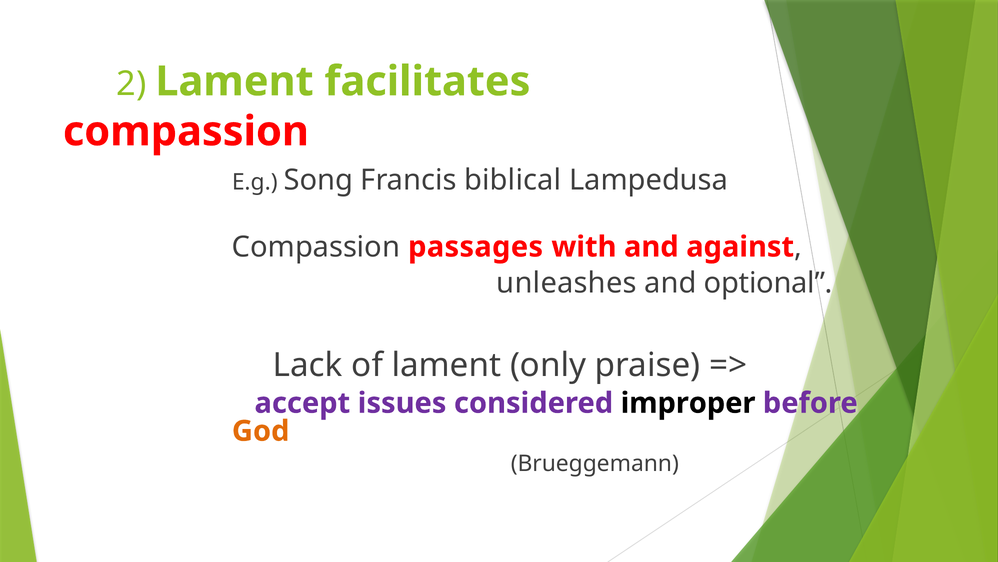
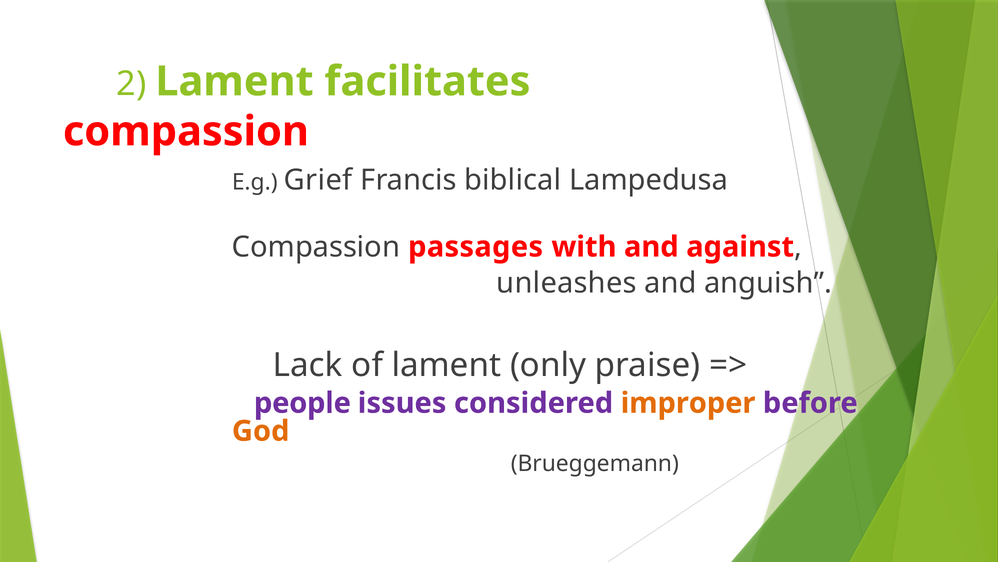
Song: Song -> Grief (318, 180)
optional: optional -> anguish (768, 283)
accept: accept -> people (302, 403)
improper colour: black -> orange (688, 403)
